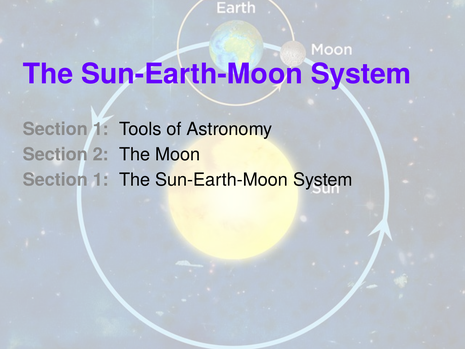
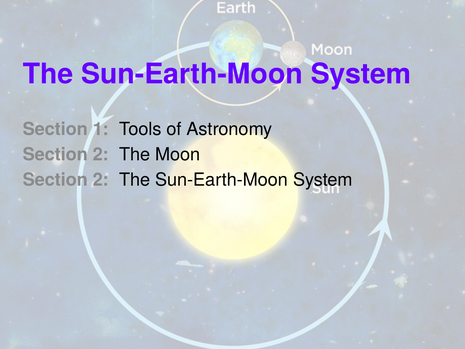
1: 1 -> 2 (101, 180)
